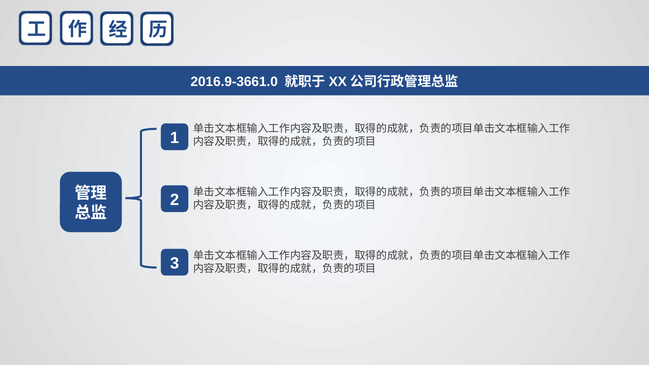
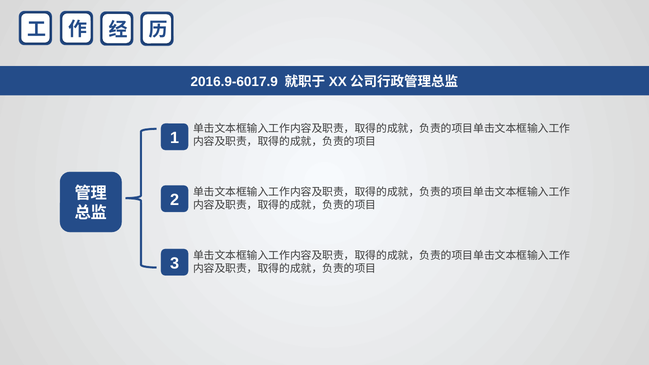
2016.9-3661.0: 2016.9-3661.0 -> 2016.9-6017.9 (234, 82)
